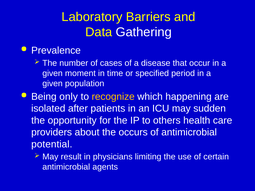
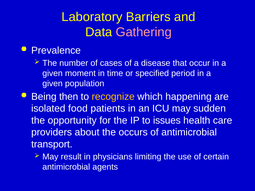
Gathering colour: white -> pink (144, 32)
only: only -> then (69, 97)
after: after -> food (78, 109)
others: others -> issues (167, 121)
potential: potential -> transport (52, 144)
